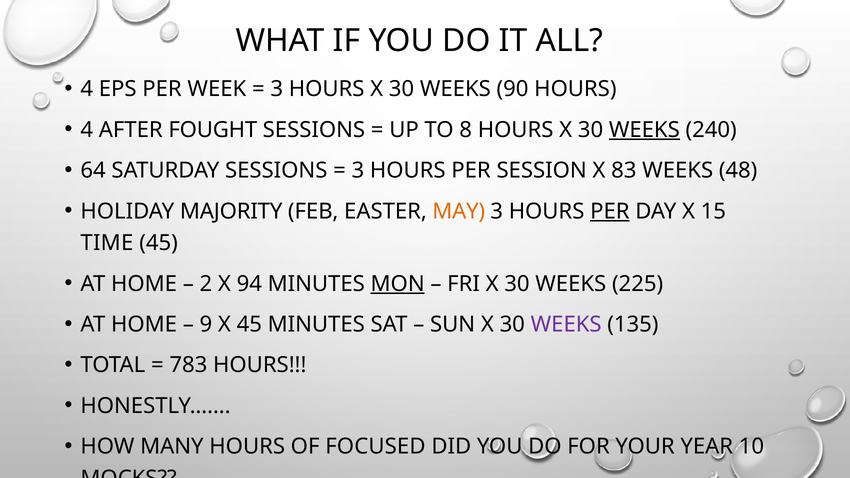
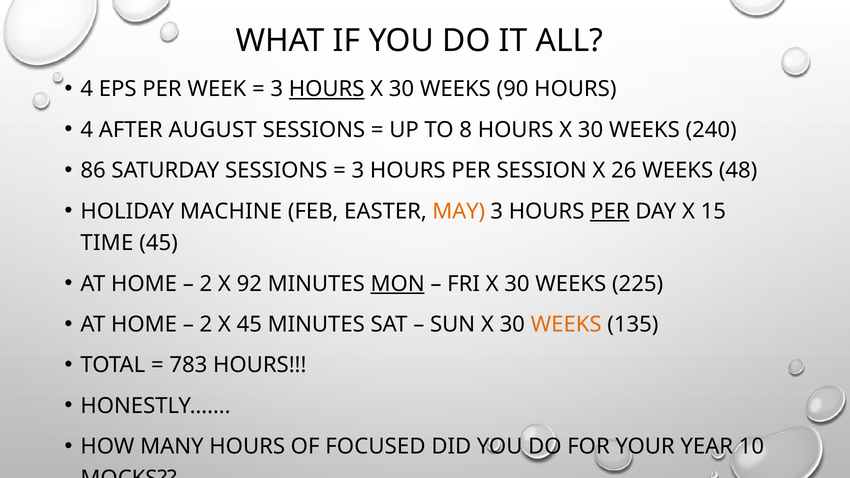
HOURS underline: none -> present (327, 89)
FOUGHT: FOUGHT -> AUGUST (213, 130)
WEEKS underline: present -> none (644, 130)
64: 64 -> 86 (93, 171)
83: 83 -> 26 (624, 171)
MAJORITY: MAJORITY -> MACHINE (231, 211)
94: 94 -> 92 (249, 284)
9: 9 -> 2 (206, 325)
WEEKS colour: purple -> orange (566, 325)
